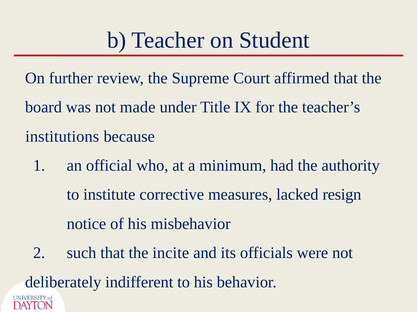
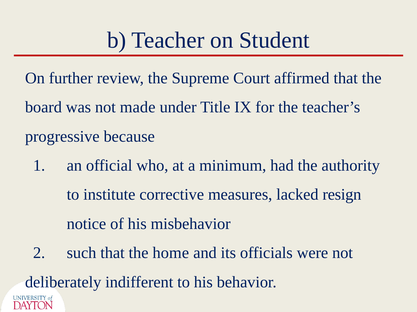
institutions: institutions -> progressive (62, 137)
incite: incite -> home (171, 254)
